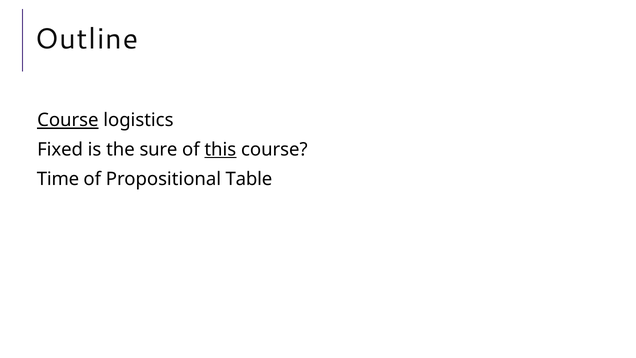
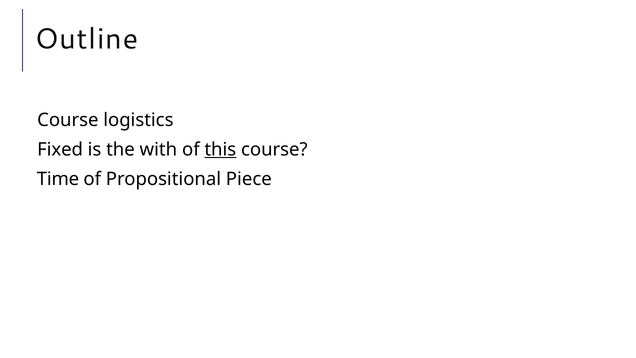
Course underline: present -> none (68, 120)
sure: sure -> with (158, 150)
Table: Table -> Piece (249, 179)
